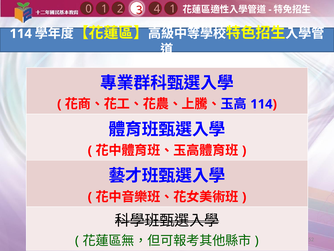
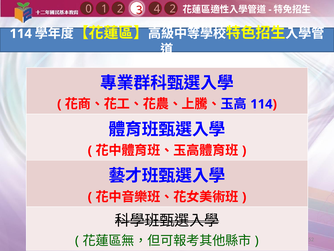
4 1: 1 -> 2 (173, 9)
